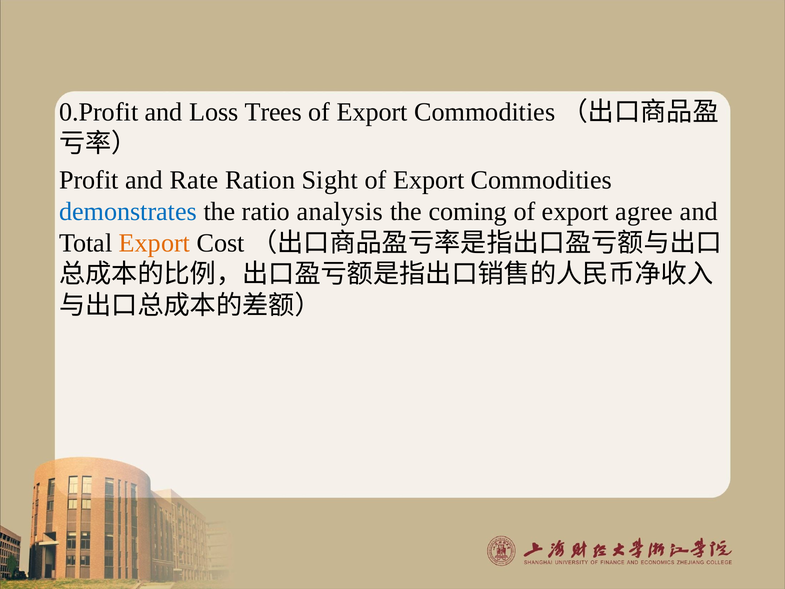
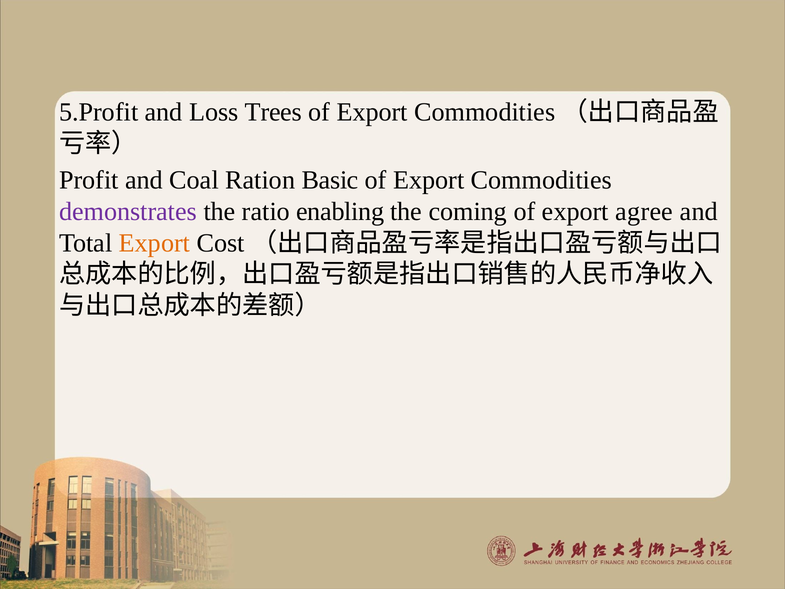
0.Profit: 0.Profit -> 5.Profit (99, 112)
Rate: Rate -> Coal (194, 180)
Sight: Sight -> Basic (330, 180)
demonstrates colour: blue -> purple (128, 211)
analysis: analysis -> enabling (340, 211)
